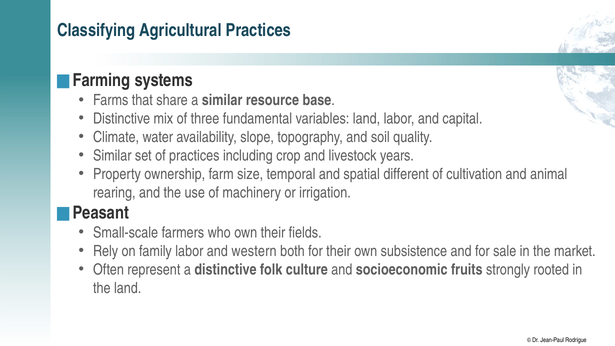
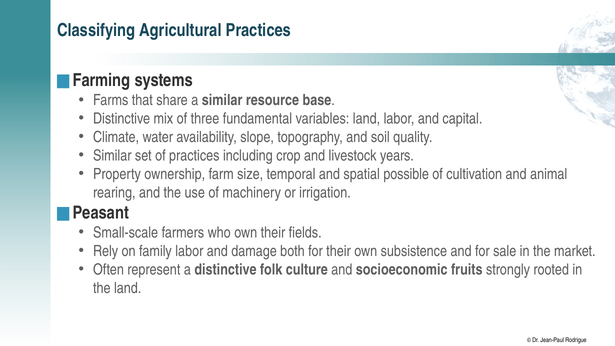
different: different -> possible (406, 174)
western: western -> damage (254, 251)
